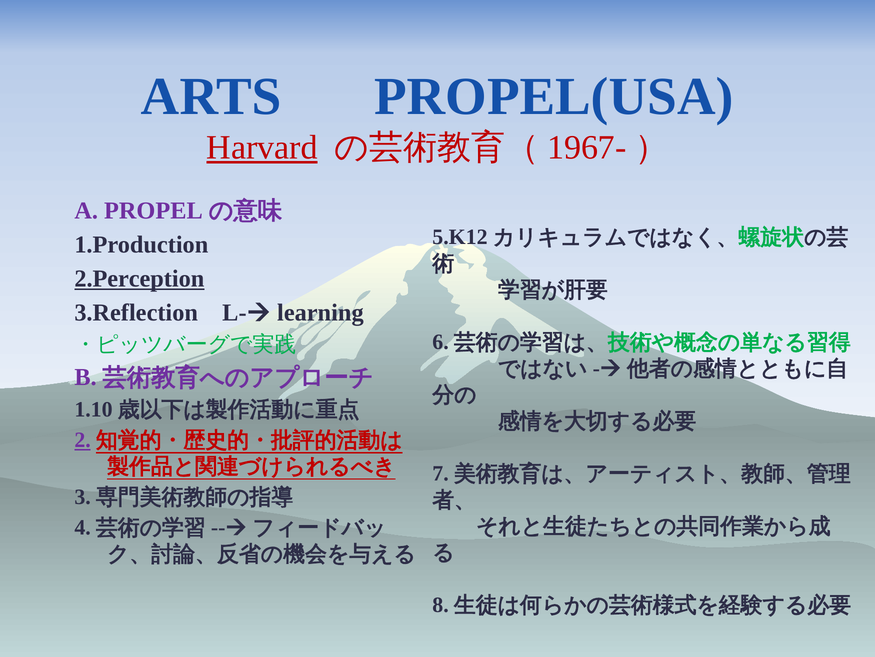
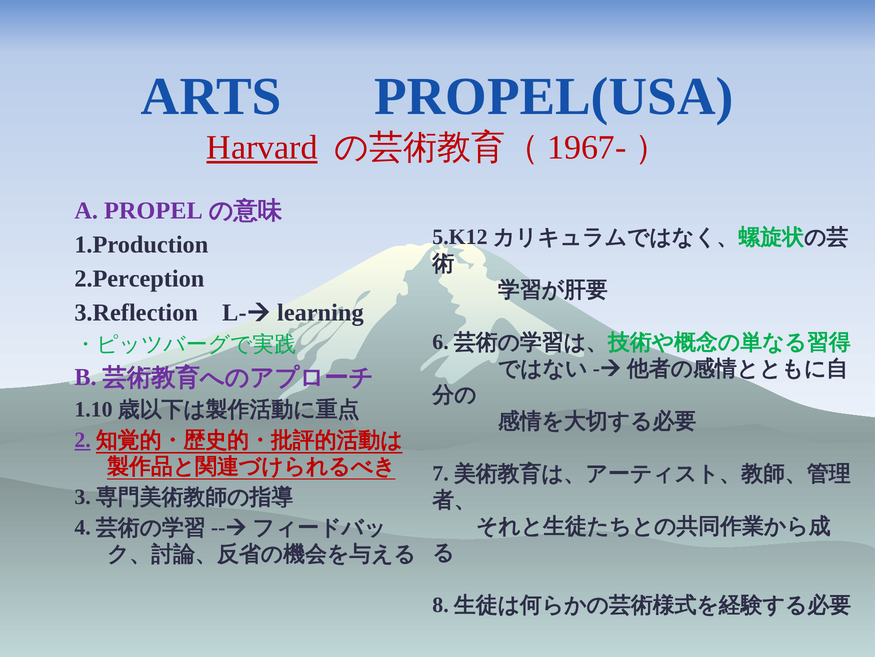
2.Perception underline: present -> none (139, 278)
